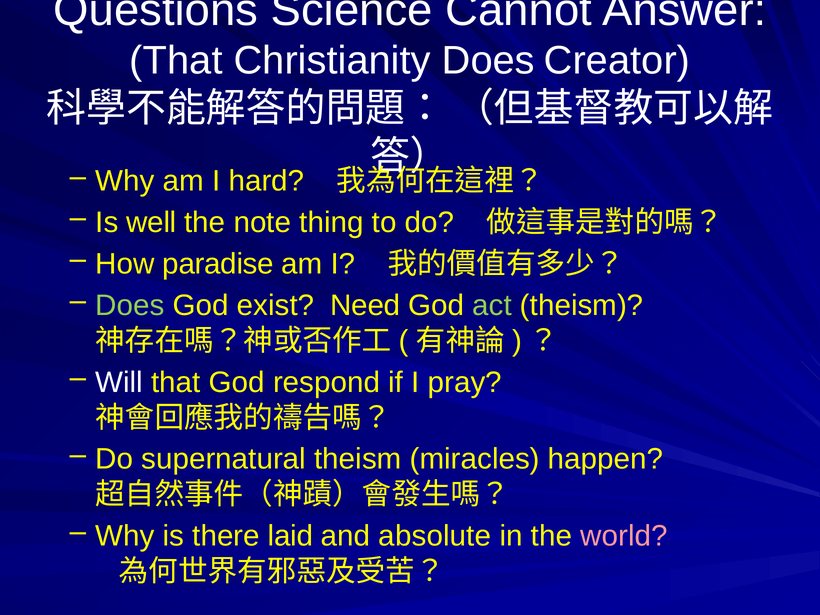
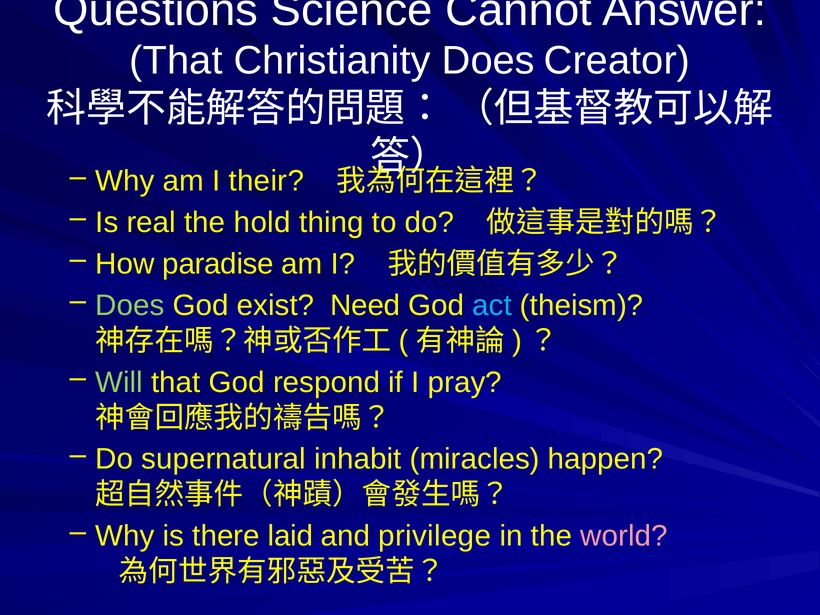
hard: hard -> their (266, 181)
well: well -> real (151, 223)
note: note -> hold (262, 223)
act colour: light green -> light blue (492, 305)
Will colour: white -> light green (119, 382)
supernatural theism: theism -> inhabit (358, 459)
absolute: absolute -> privilege (435, 536)
